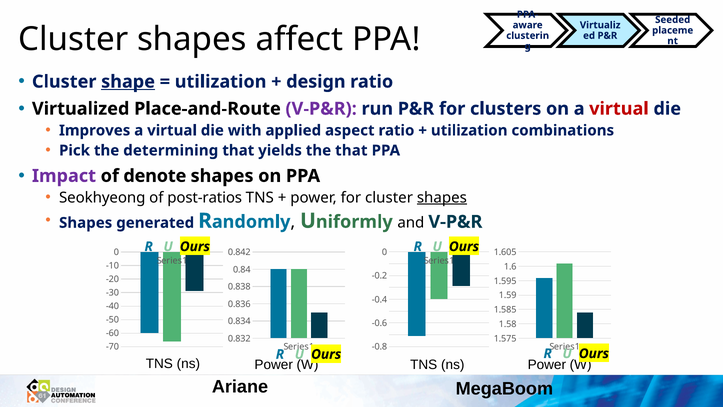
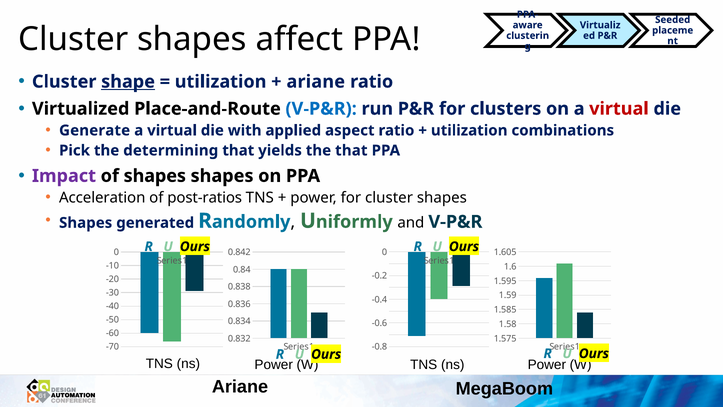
design: design -> ariane (316, 82)
V-P&R colour: purple -> blue (321, 109)
Improves: Improves -> Generate (95, 130)
of denote: denote -> shapes (155, 176)
Seokhyeong: Seokhyeong -> Acceleration (102, 197)
shapes underline: present -> none (442, 197)
